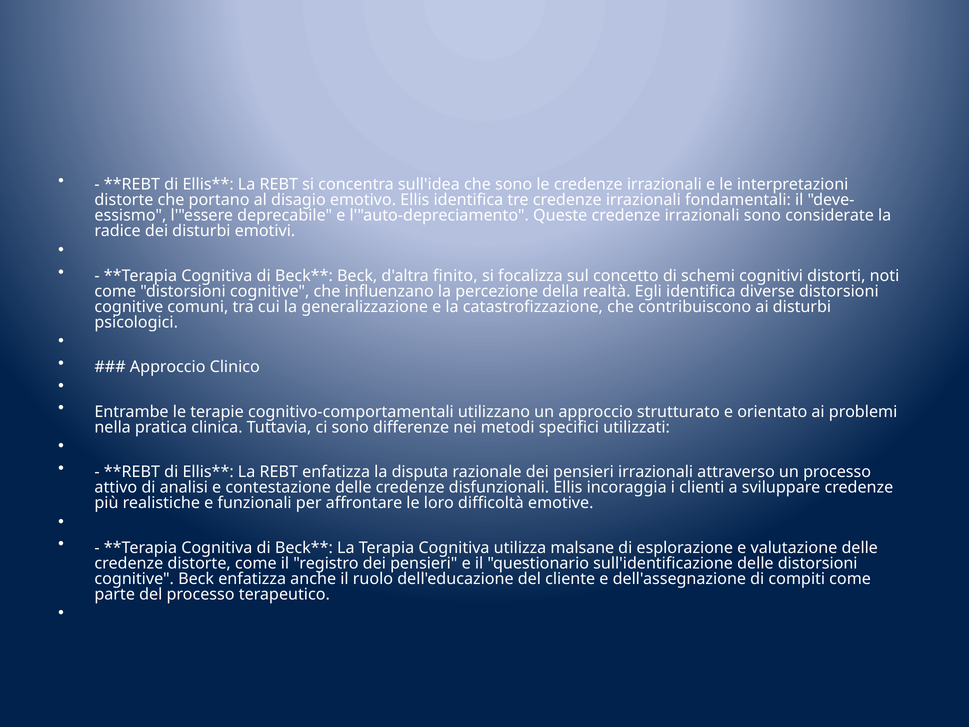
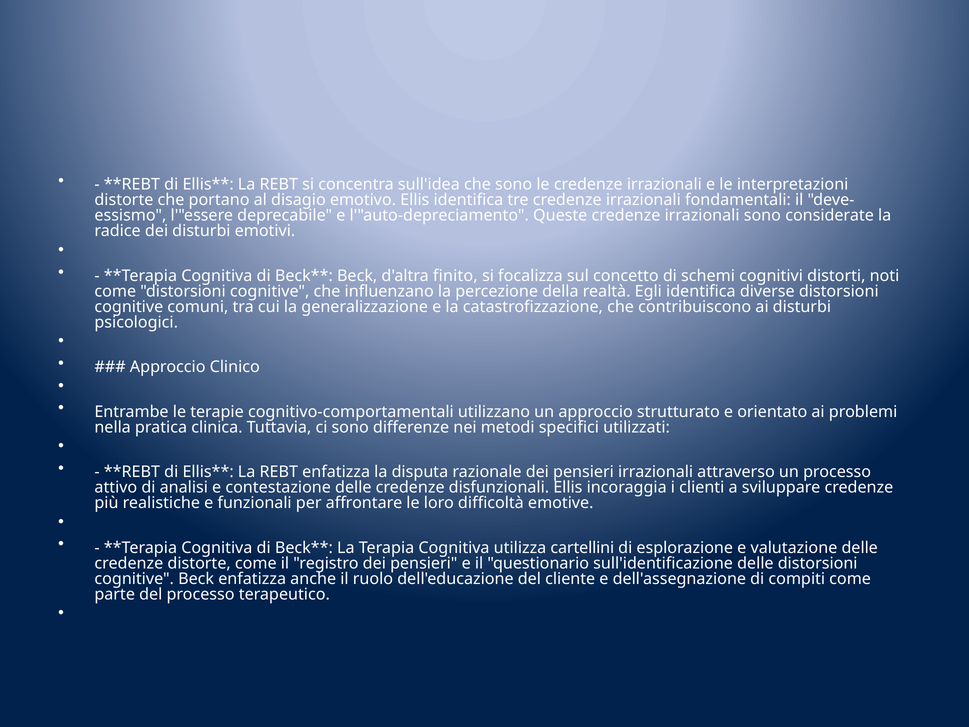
malsane: malsane -> cartellini (582, 548)
